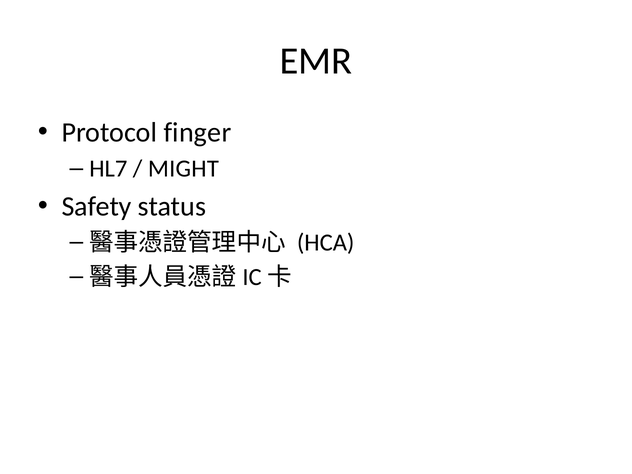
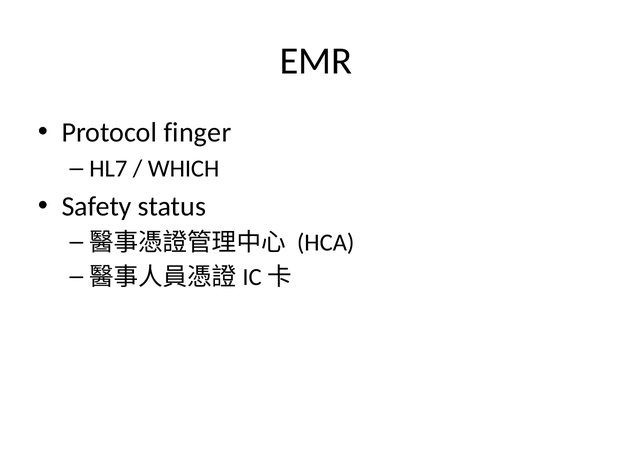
MIGHT: MIGHT -> WHICH (184, 169)
